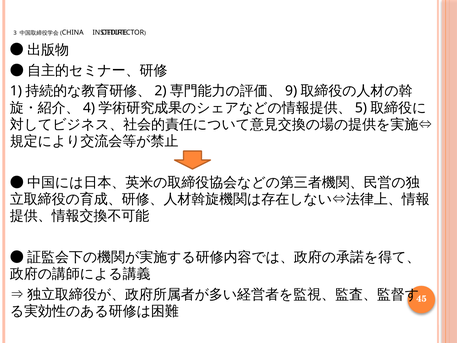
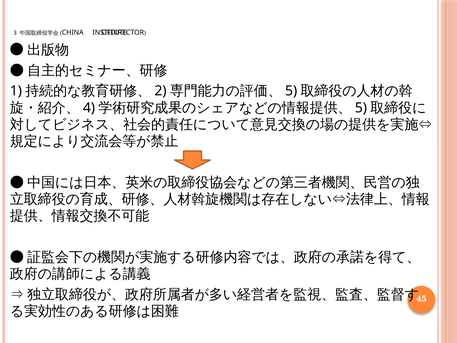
9: 9 -> 5 (291, 91)
